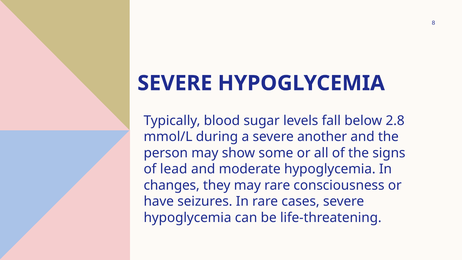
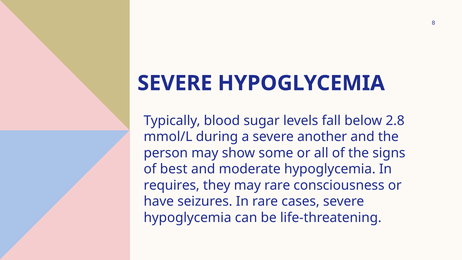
lead: lead -> best (174, 169)
changes: changes -> requires (172, 185)
